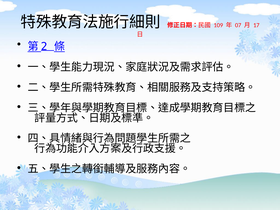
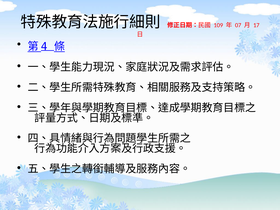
2: 2 -> 4 (44, 46)
